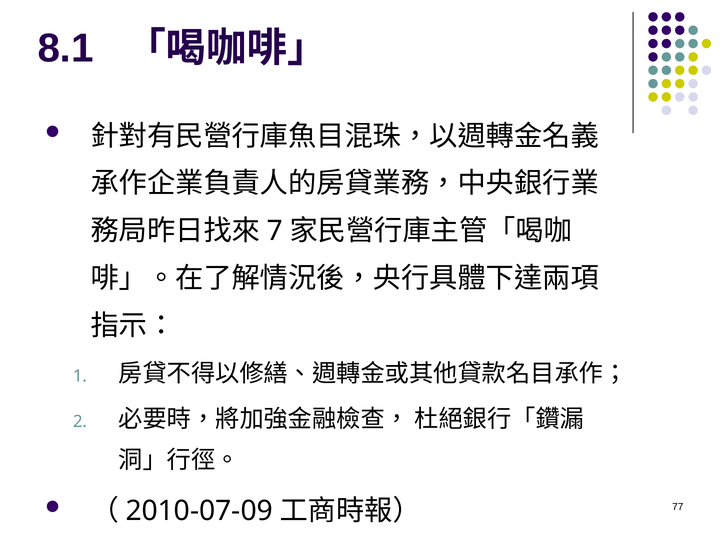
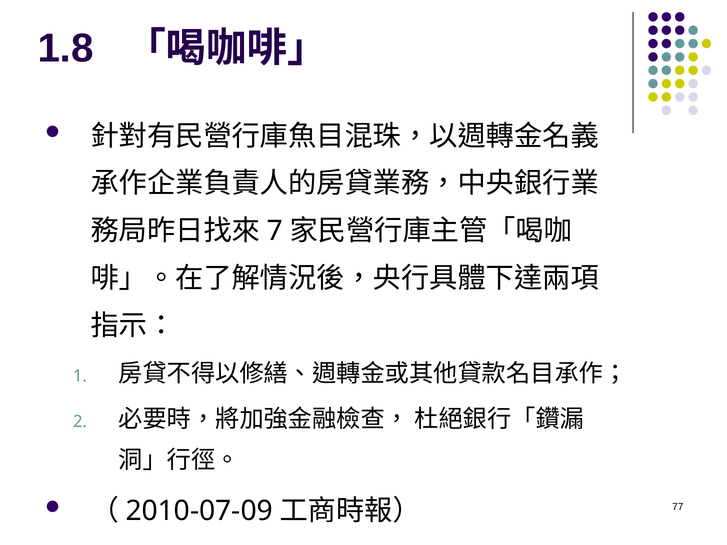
8.1: 8.1 -> 1.8 (66, 49)
